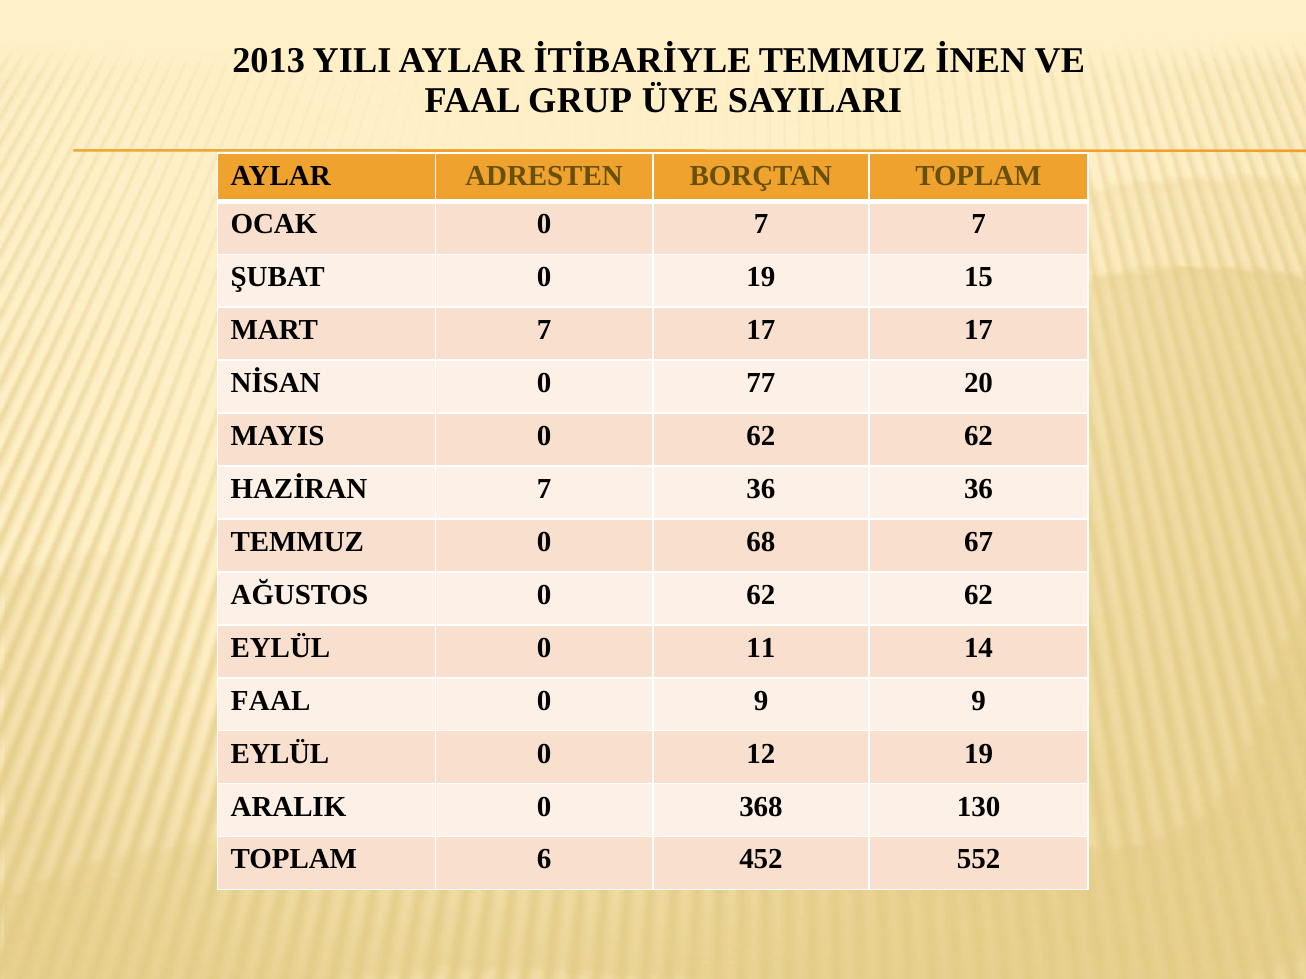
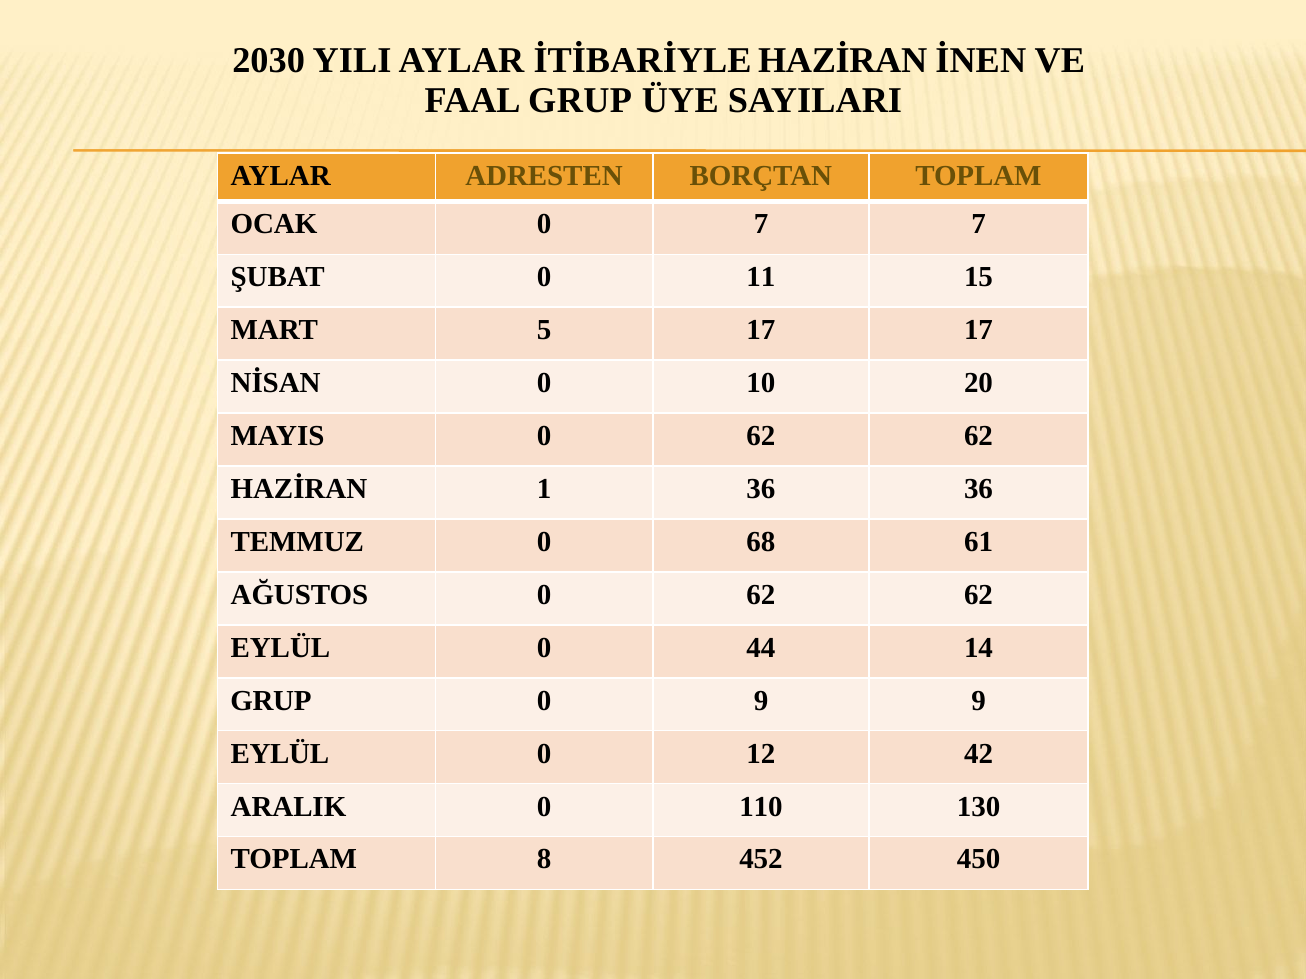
2013: 2013 -> 2030 (269, 61)
İTİBARİYLE TEMMUZ: TEMMUZ -> HAZİRAN (843, 61)
0 19: 19 -> 11 (761, 277)
MART 7: 7 -> 5 (544, 330)
77: 77 -> 10 (761, 383)
HAZİRAN 7: 7 -> 1 (544, 489)
67: 67 -> 61 (979, 542)
11: 11 -> 44 (761, 648)
FAAL: FAAL -> GRUP (271, 701)
12 19: 19 -> 42 (979, 754)
368: 368 -> 110 (761, 807)
6: 6 -> 8 (544, 860)
552: 552 -> 450 (979, 860)
